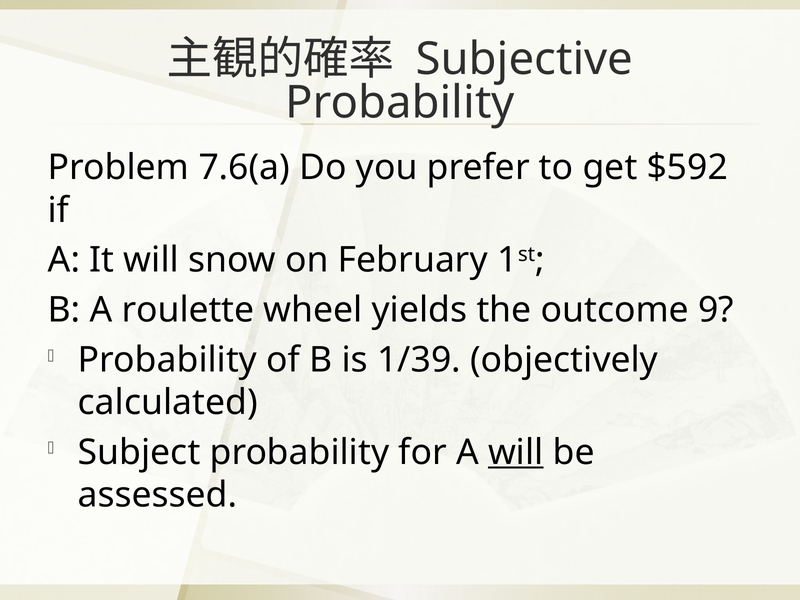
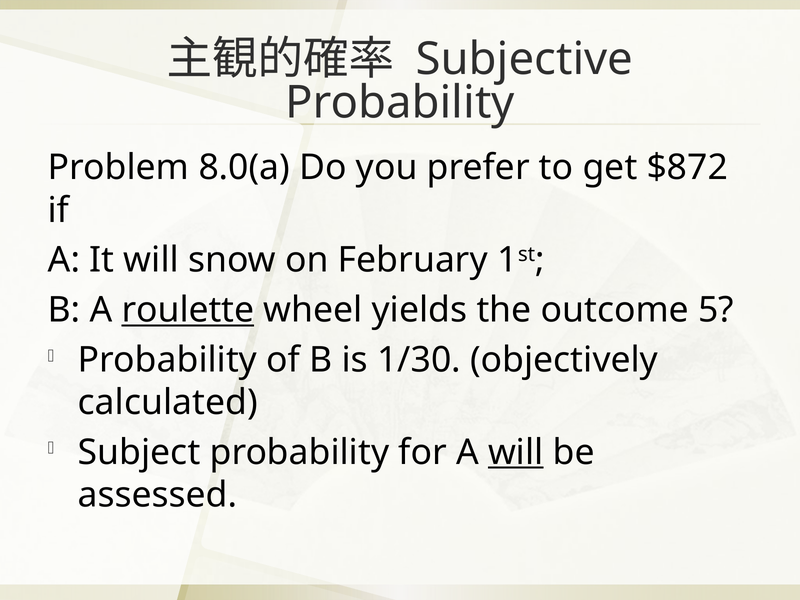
7.6(a: 7.6(a -> 8.0(a (244, 168)
$592: $592 -> $872 (687, 168)
roulette underline: none -> present (188, 310)
9: 9 -> 5 (716, 310)
1/39: 1/39 -> 1/30 (419, 360)
